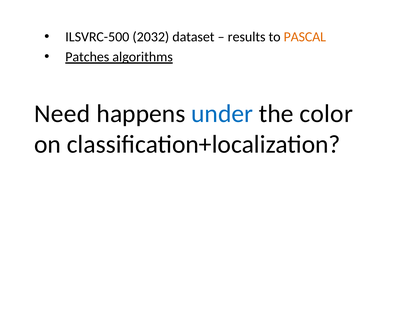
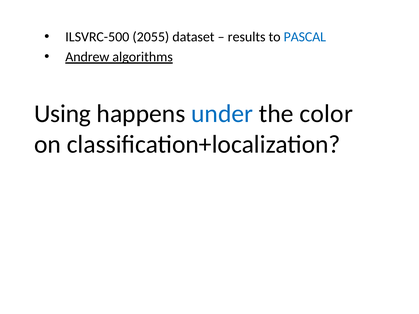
2032: 2032 -> 2055 (151, 37)
PASCAL colour: orange -> blue (305, 37)
Patches: Patches -> Andrew (87, 57)
Need: Need -> Using (63, 114)
